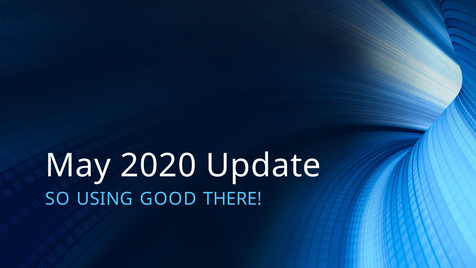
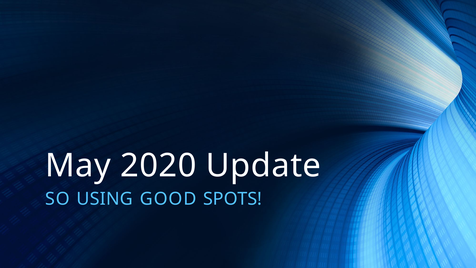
THERE: THERE -> SPOTS (233, 199)
